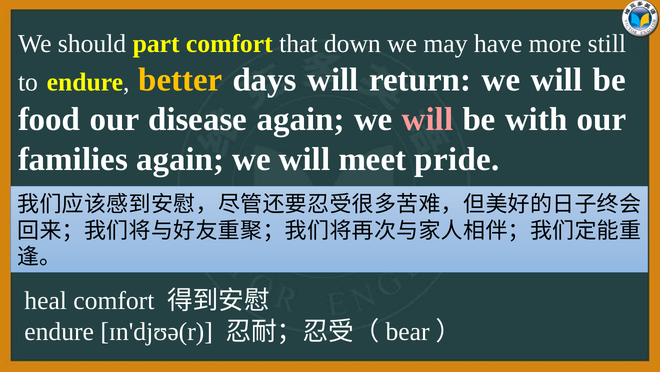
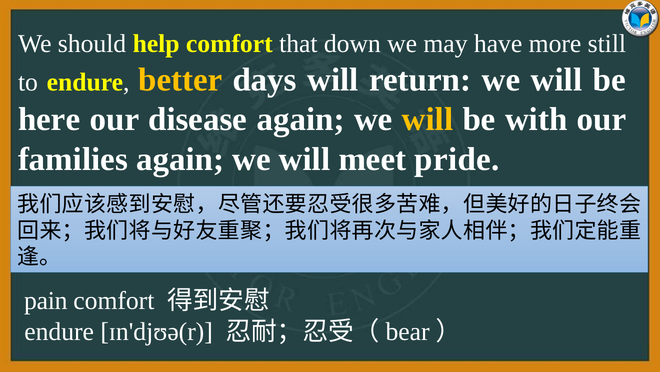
part: part -> help (156, 44)
food: food -> here (49, 119)
will colour: pink -> yellow (428, 119)
heal: heal -> pain (46, 300)
